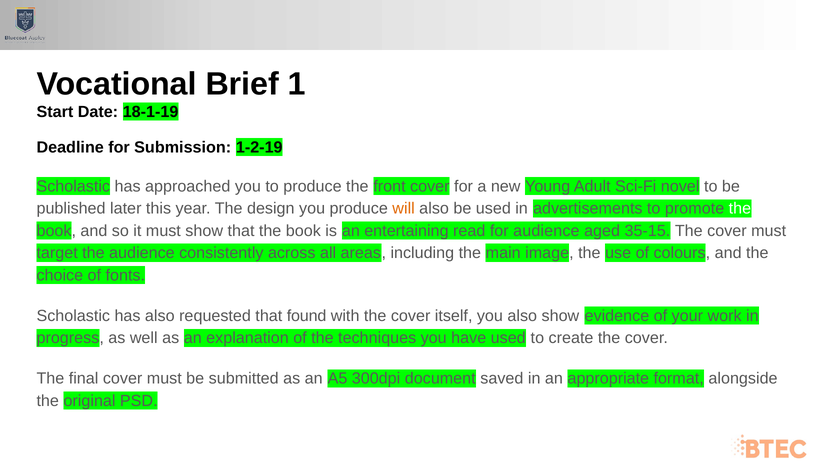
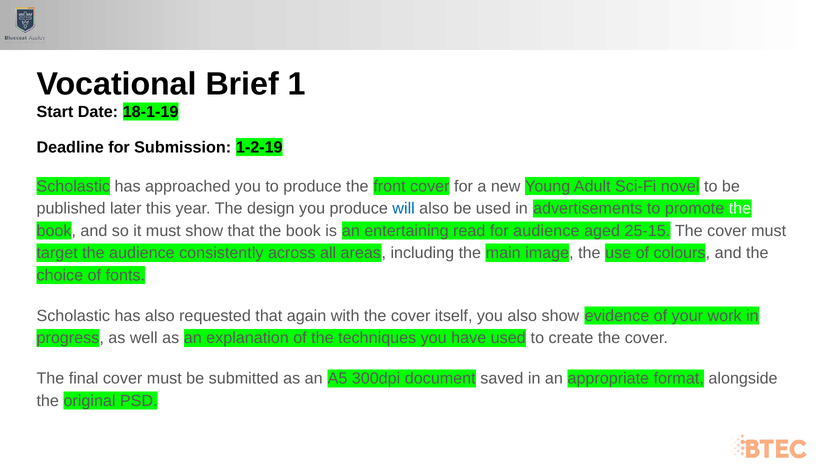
will colour: orange -> blue (404, 209)
35-15: 35-15 -> 25-15 (647, 231)
found: found -> again (307, 316)
